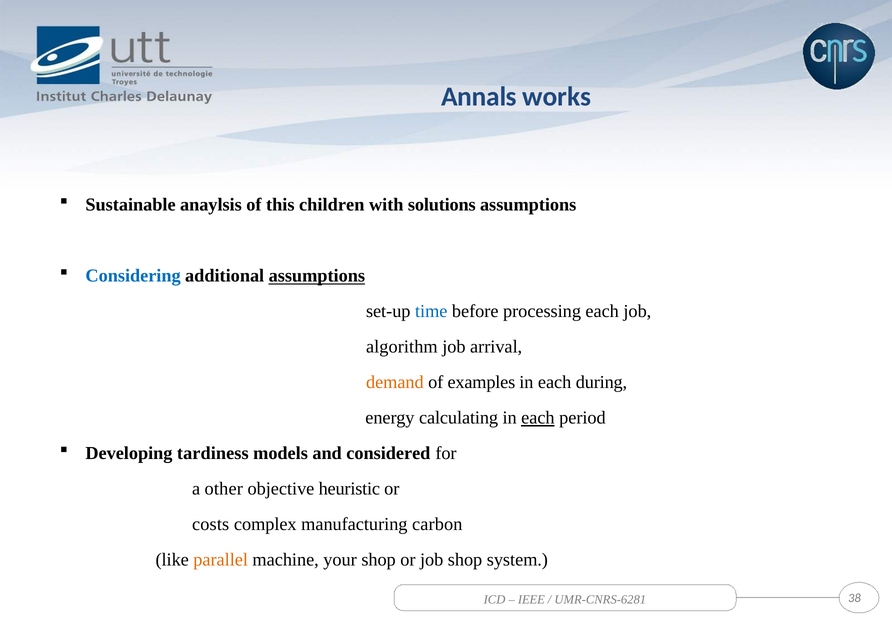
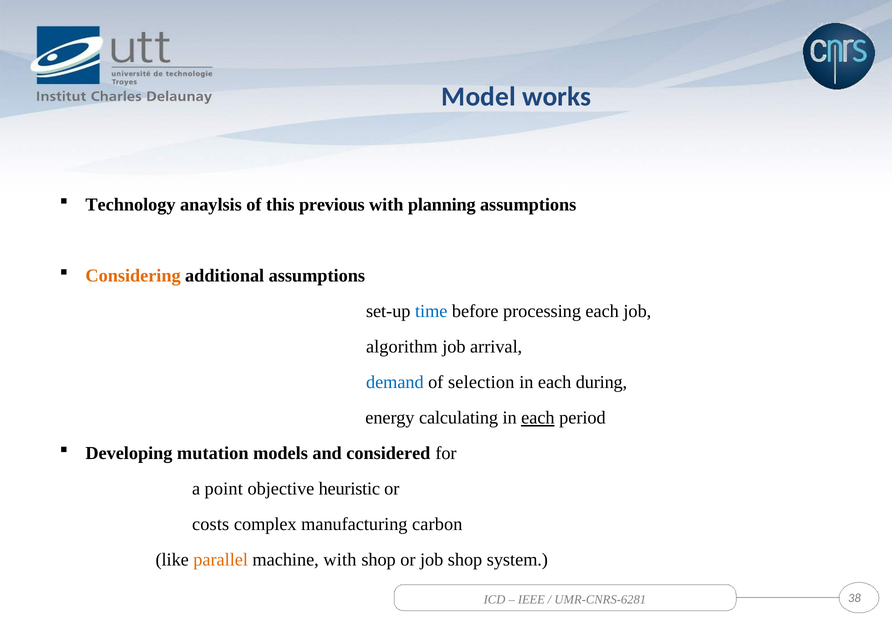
Annals: Annals -> Model (479, 97)
Sustainable: Sustainable -> Technology (131, 205)
children: children -> previous (332, 205)
solutions: solutions -> planning (442, 205)
Considering colour: blue -> orange (133, 276)
assumptions underline: present -> none (317, 276)
demand colour: orange -> blue (395, 383)
examples: examples -> selection (481, 383)
tardiness: tardiness -> mutation (213, 454)
other: other -> point (224, 489)
machine your: your -> with (340, 560)
